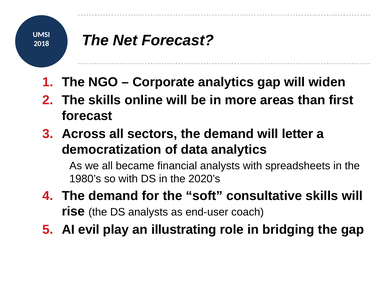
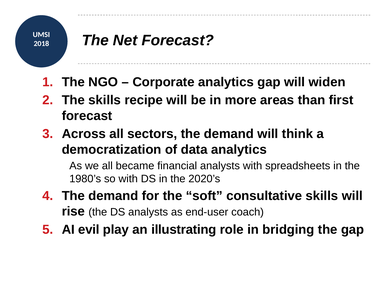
online: online -> recipe (144, 100)
letter: letter -> think (297, 134)
